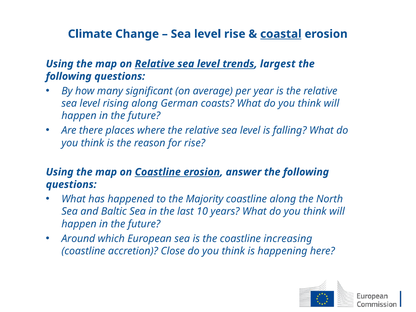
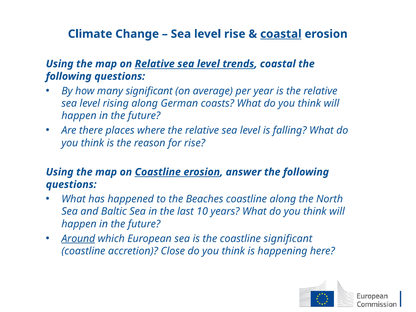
trends largest: largest -> coastal (278, 64)
Majority: Majority -> Beaches (205, 199)
Around underline: none -> present (78, 239)
coastline increasing: increasing -> significant (288, 239)
